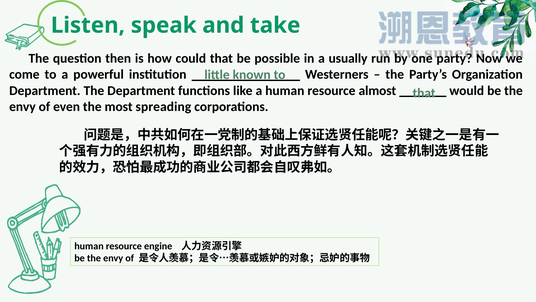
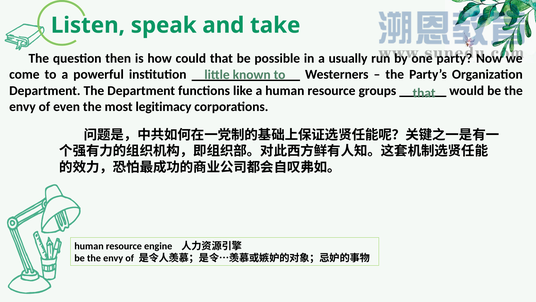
almost: almost -> groups (377, 90)
spreading: spreading -> legitimacy (164, 107)
